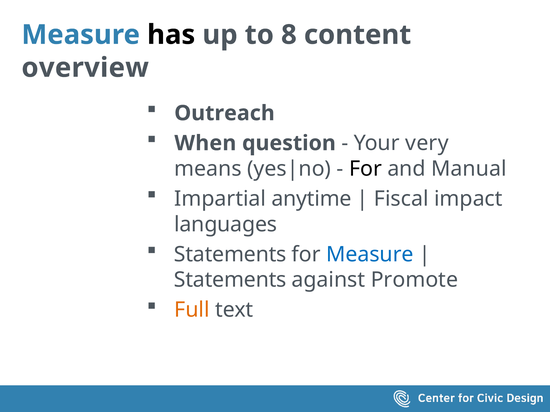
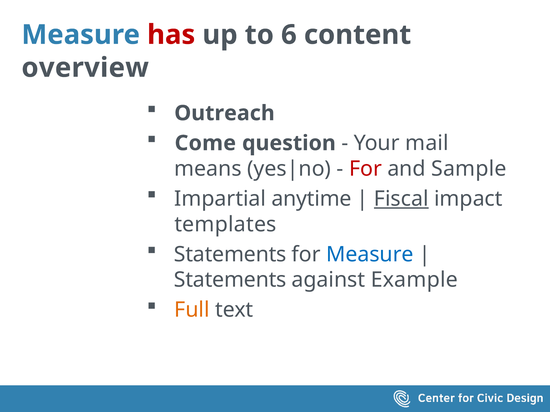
has colour: black -> red (171, 35)
8: 8 -> 6 (289, 35)
When: When -> Come (205, 143)
very: very -> mail (427, 143)
For colour: black -> red (365, 169)
Manual: Manual -> Sample (469, 169)
Fiscal underline: none -> present (401, 199)
languages: languages -> templates (225, 225)
Promote: Promote -> Example (414, 280)
